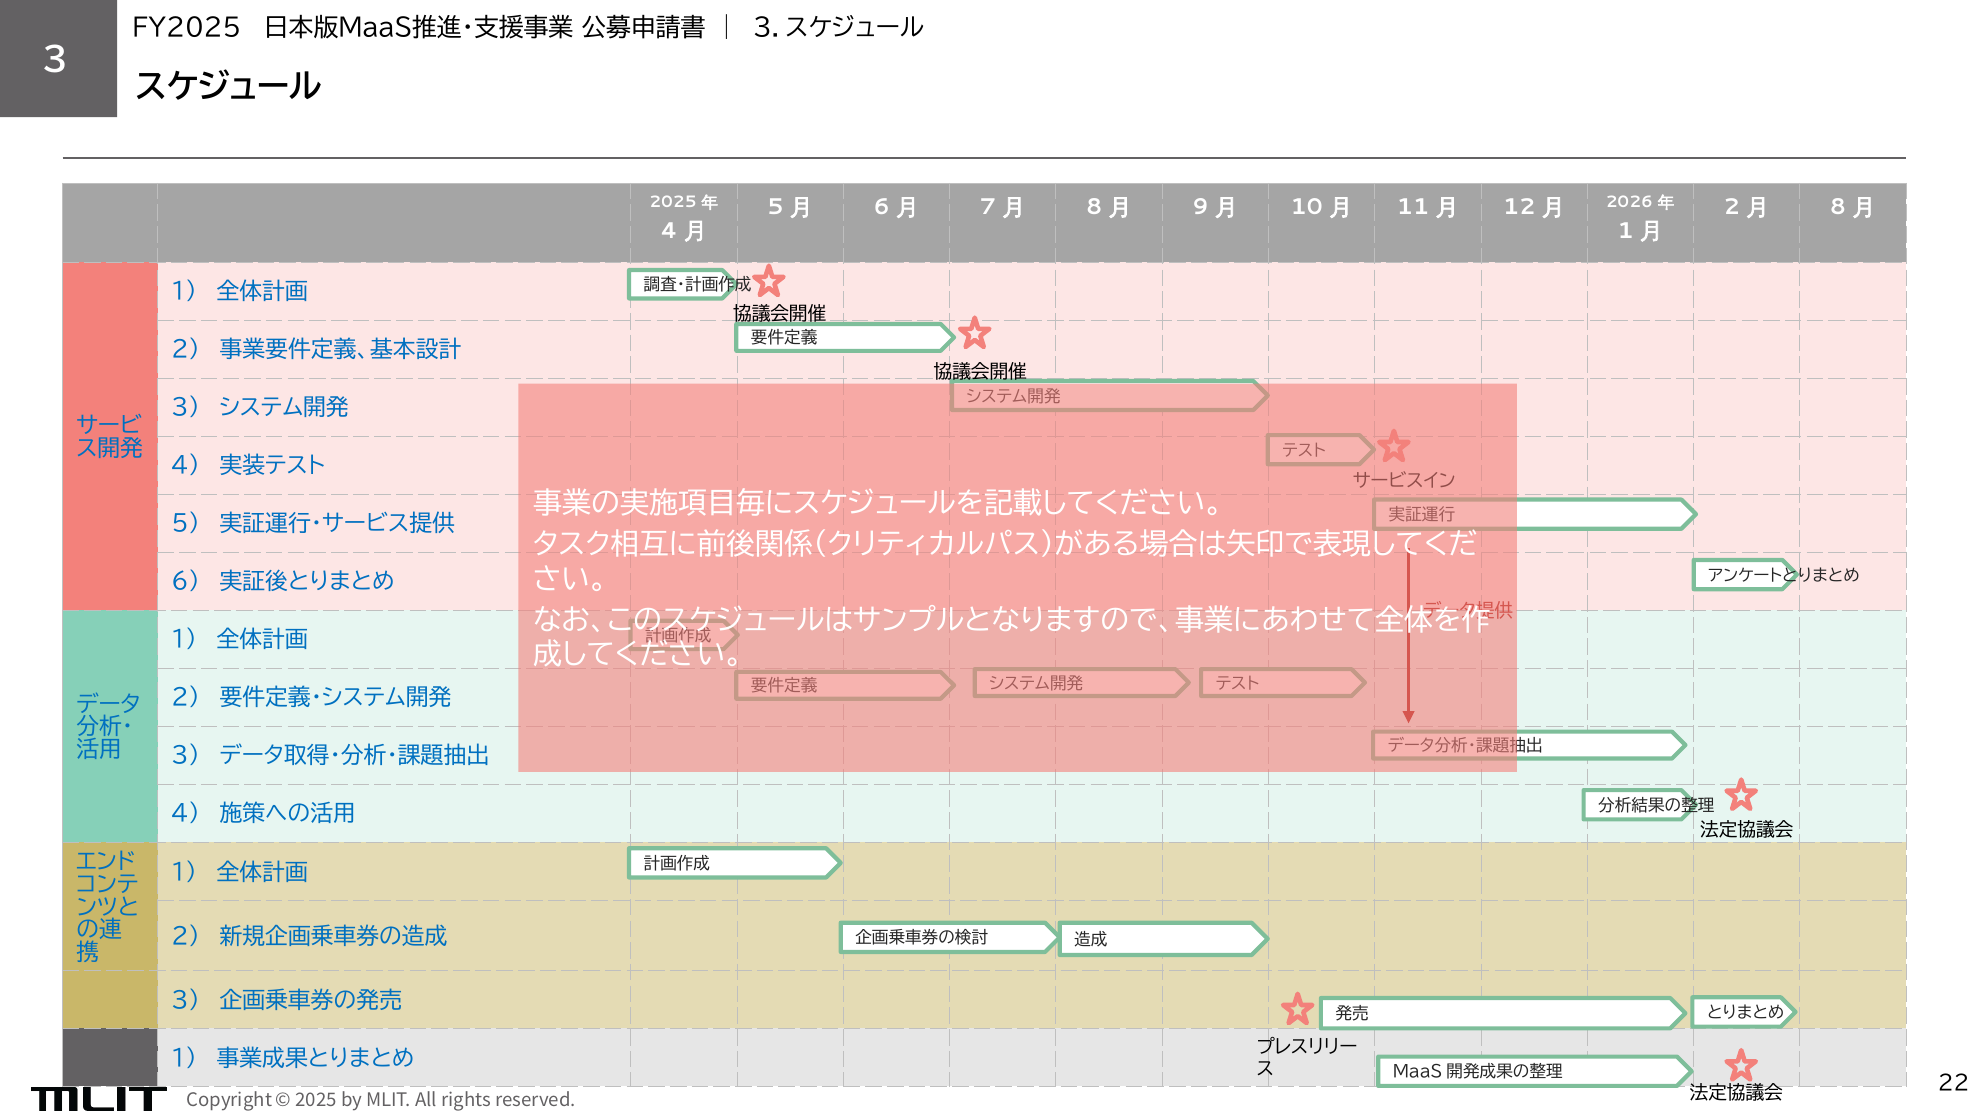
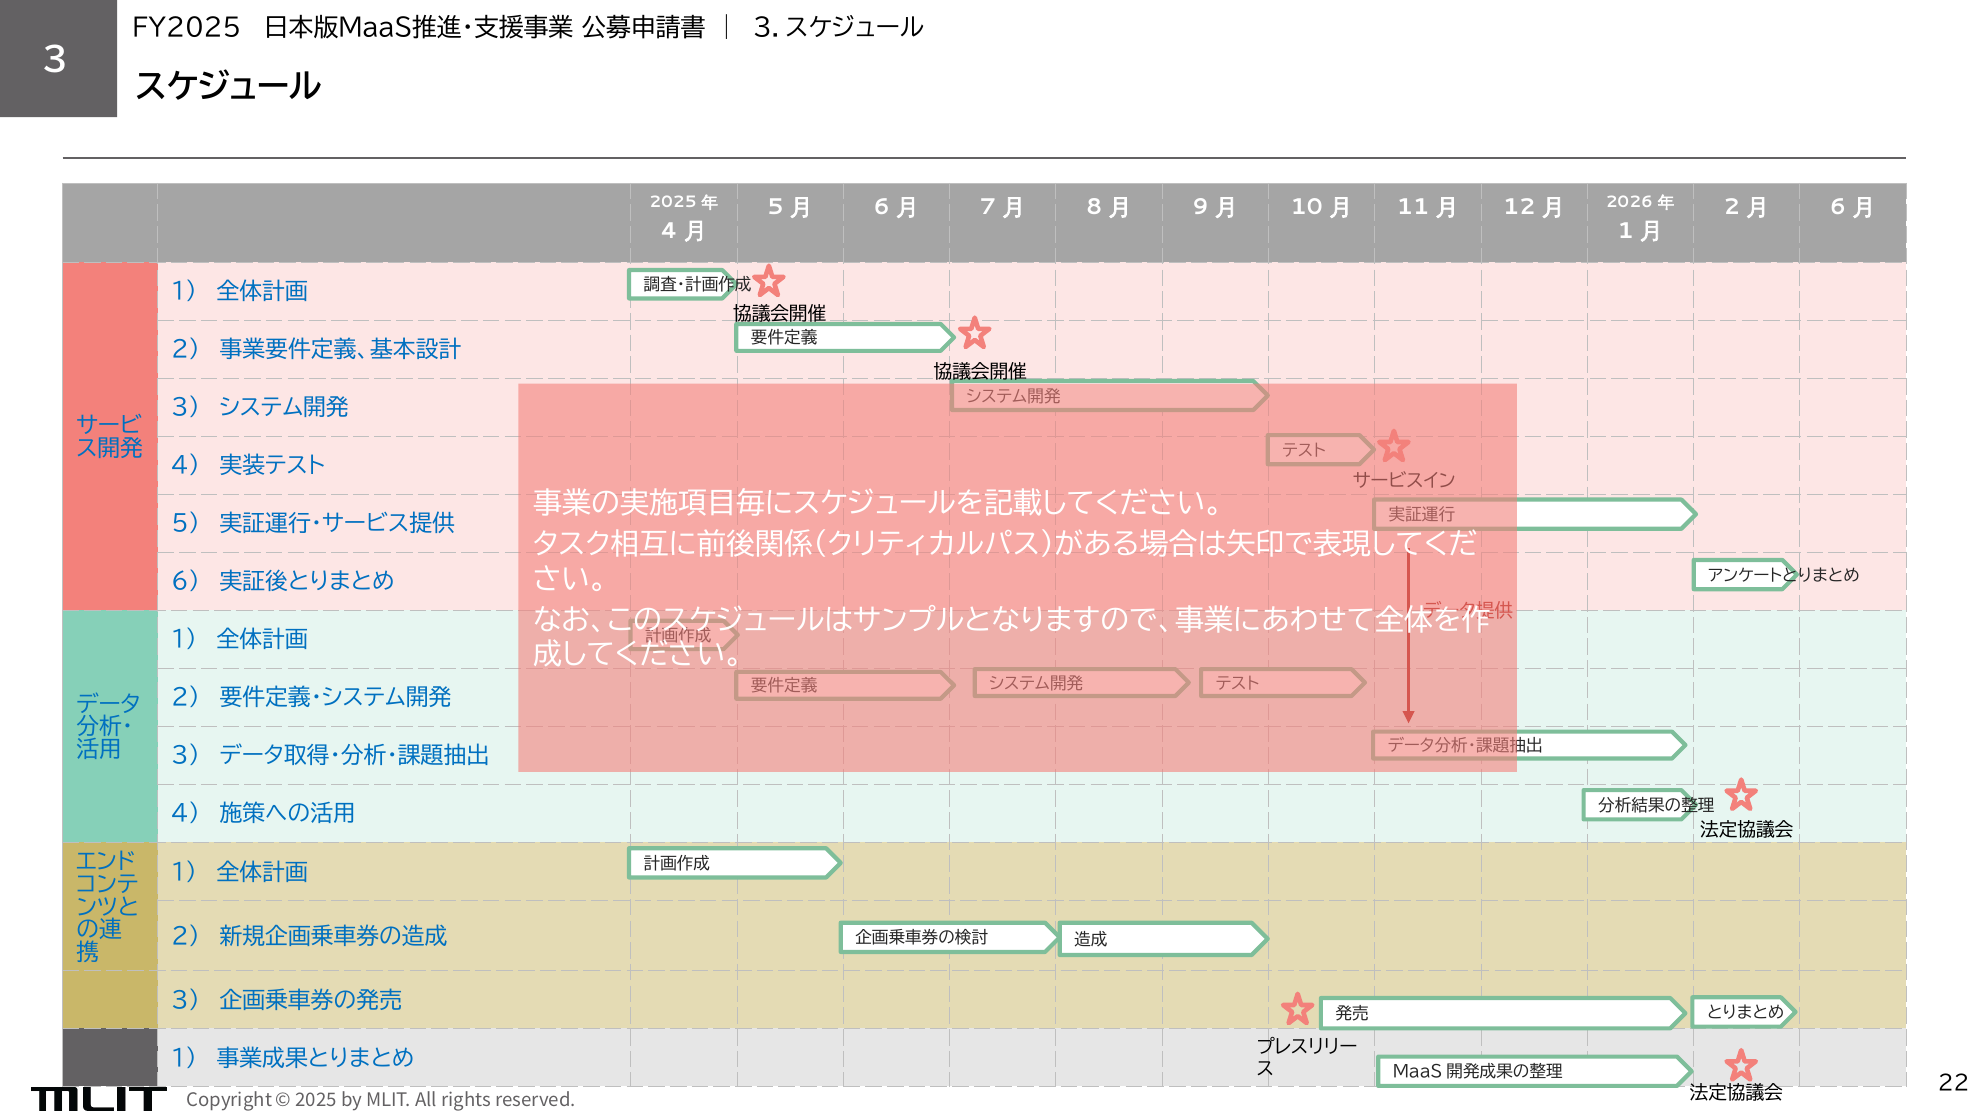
8: 8 -> 6 (1838, 207)
